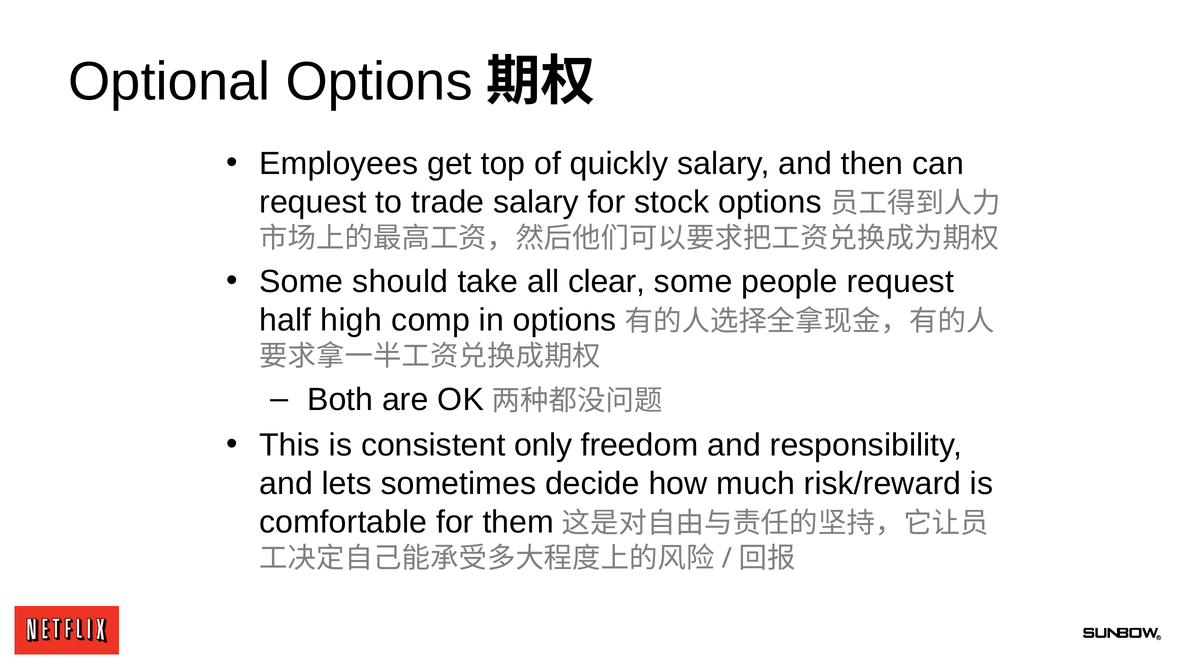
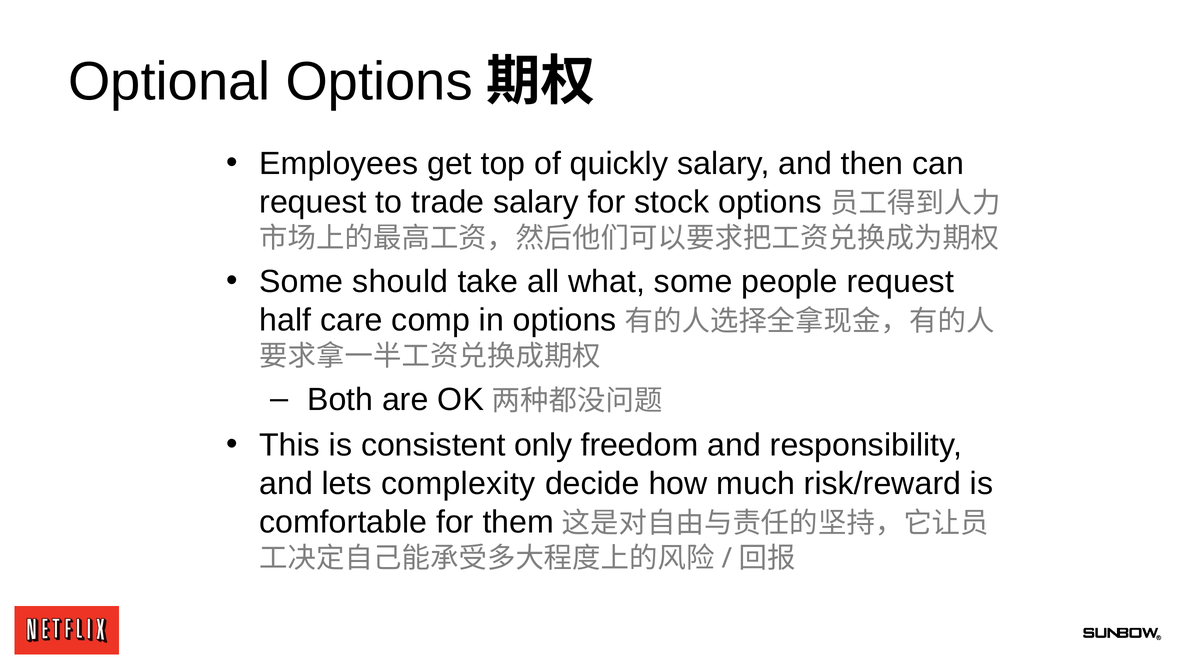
clear: clear -> what (607, 282)
high: high -> care (351, 320)
sometimes: sometimes -> complexity (458, 484)
